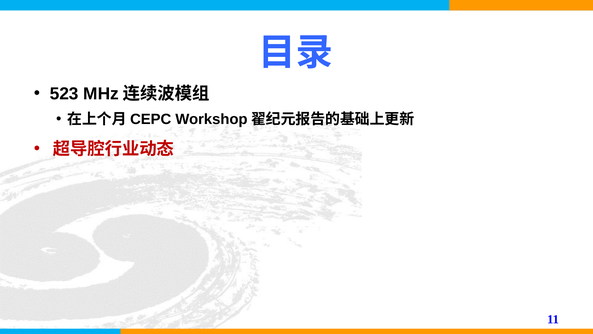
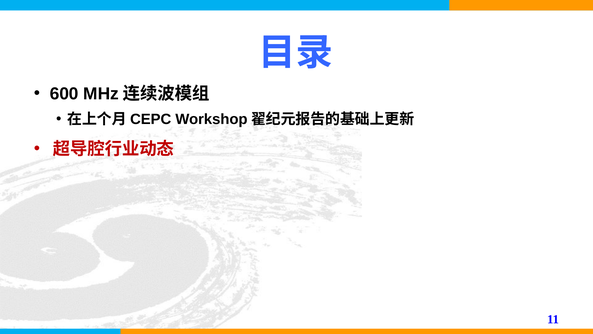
523: 523 -> 600 (64, 94)
